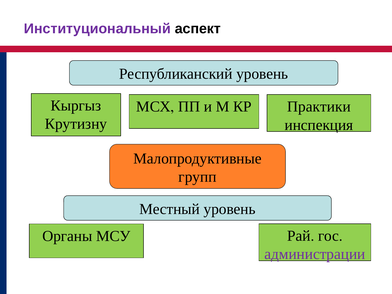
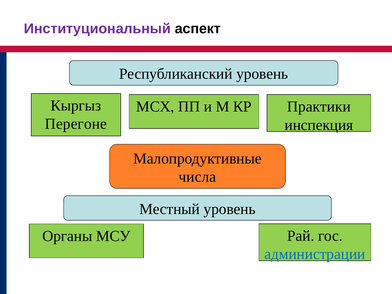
Крутизну: Крутизну -> Перегоне (76, 124)
групп: групп -> числа (197, 177)
администрации colour: purple -> blue (315, 254)
